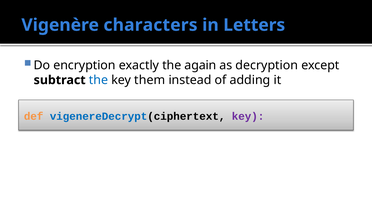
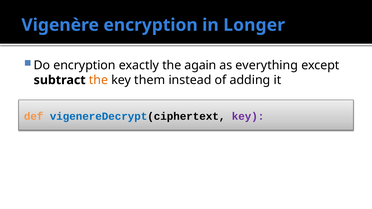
Vigenère characters: characters -> encryption (151, 25)
Letters: Letters -> Longer (254, 25)
decryption: decryption -> everything (267, 65)
the colour: blue -> orange (98, 80)
